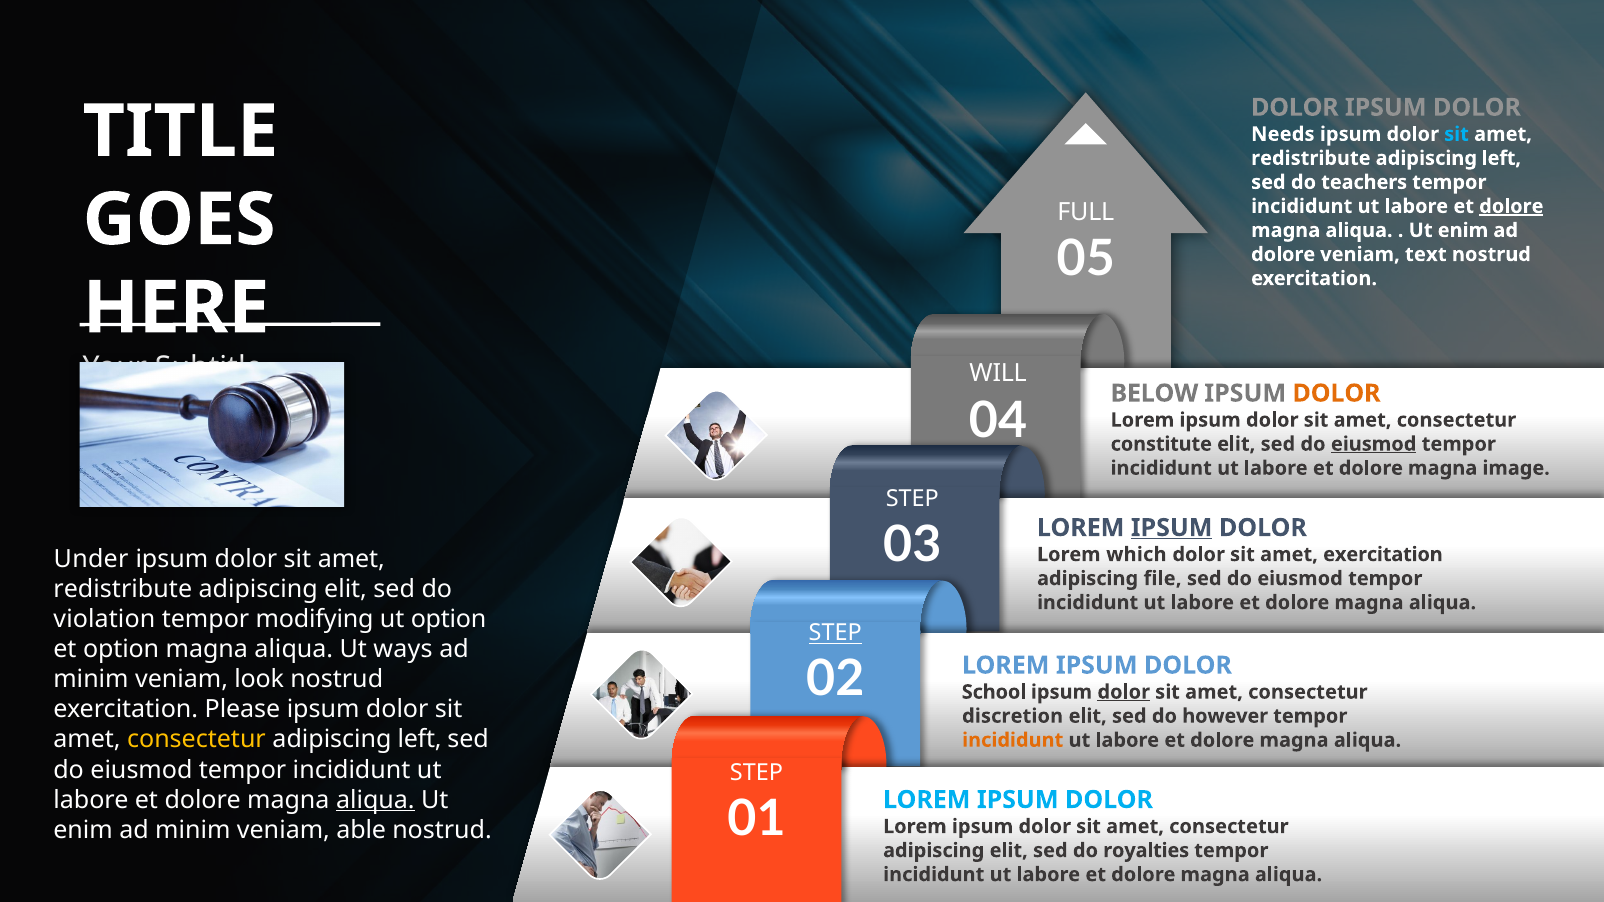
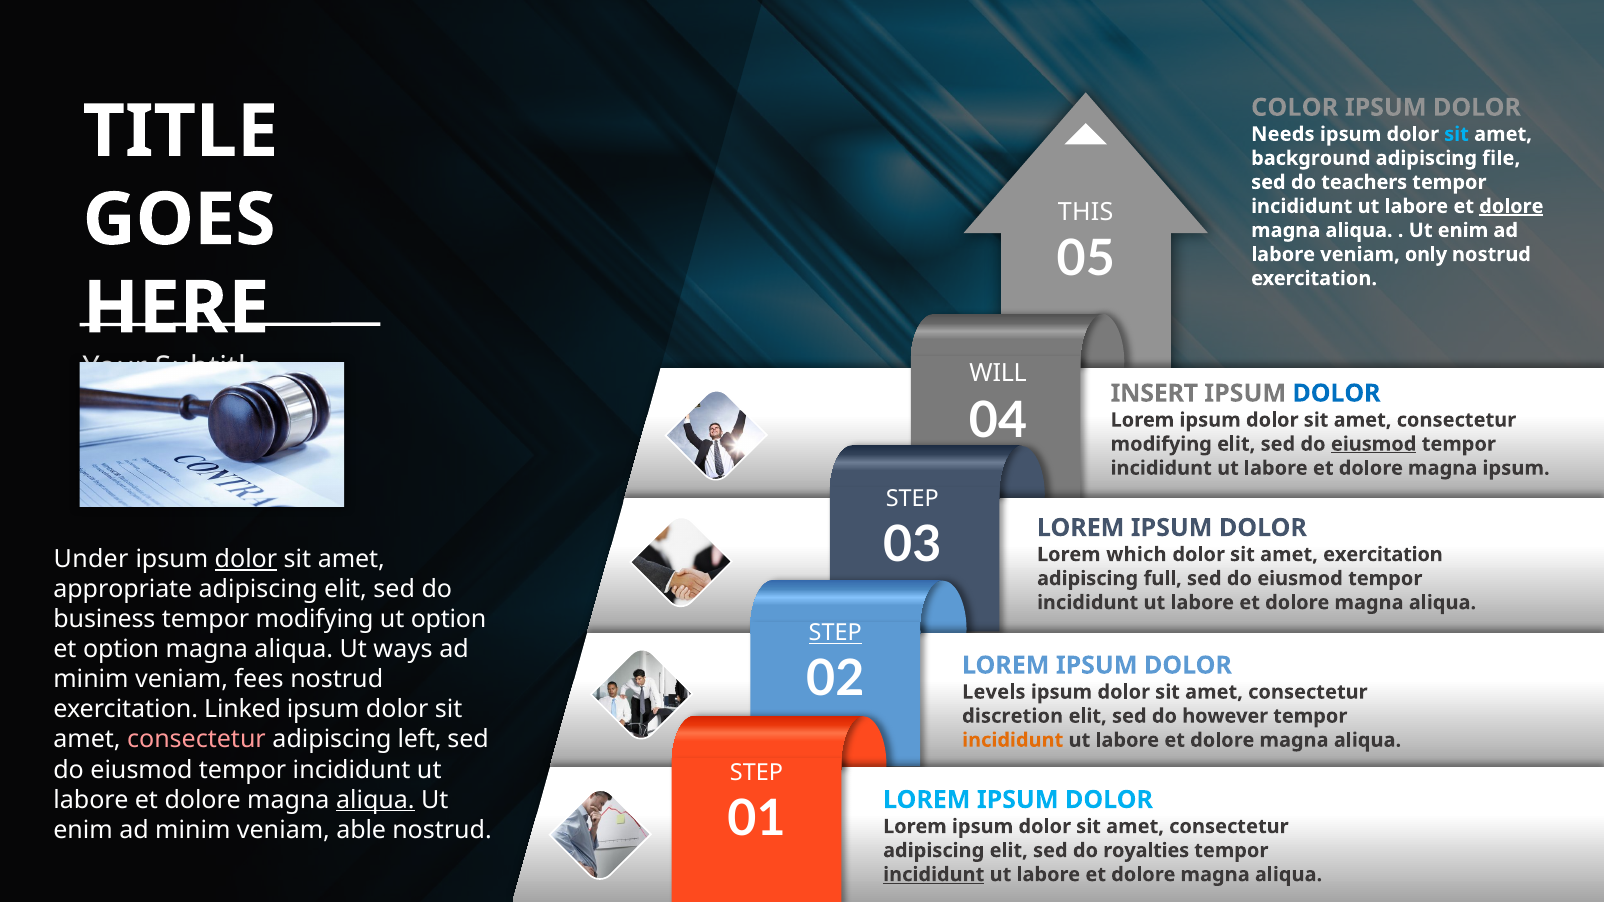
DOLOR: DOLOR -> COLOR (1295, 107)
redistribute: redistribute -> background (1311, 158)
left: left -> file (1501, 158)
FULL: FULL -> THIS (1086, 212)
dolore: dolore -> labore (1283, 254)
text: text -> only (1426, 254)
BELOW: BELOW -> INSERT (1154, 393)
DOLOR colour: orange -> blue (1337, 393)
constitute: constitute -> modifying (1161, 444)
magna image: image -> ipsum (1516, 468)
IPSUM underline: present -> none (1172, 528)
dolor underline: none -> present (246, 559)
file: file -> full (1163, 579)
redistribute: redistribute -> appropriate (123, 590)
violation: violation -> business (104, 620)
look: look -> fees (259, 680)
School: School -> Levels (994, 692)
dolor underline: present -> none (1124, 692)
Please: Please -> Linked (243, 710)
consectetur colour: yellow -> pink (196, 740)
incididunt underline: none -> present (934, 875)
